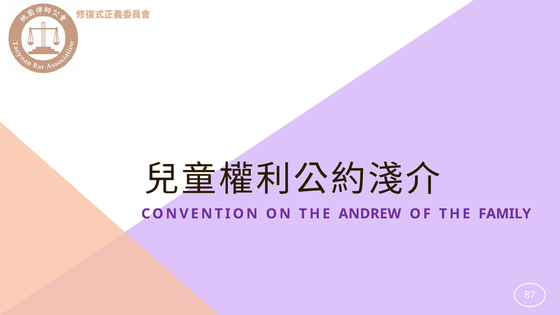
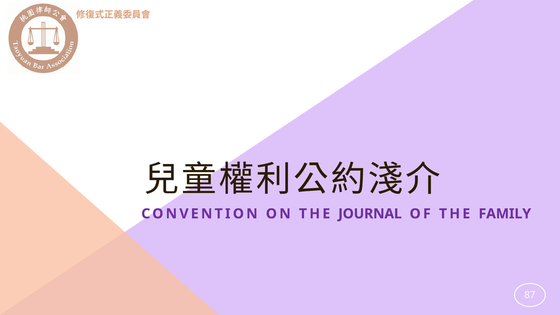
ANDREW: ANDREW -> JOURNAL (370, 214)
